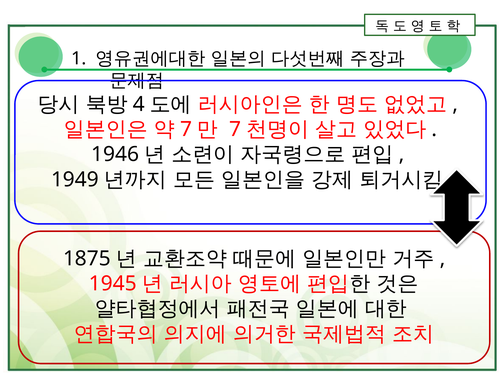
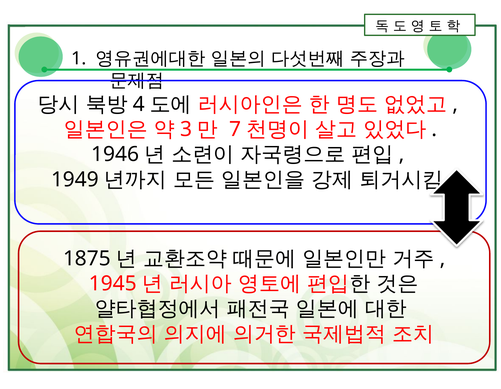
7: 7 -> 3 (186, 130)
